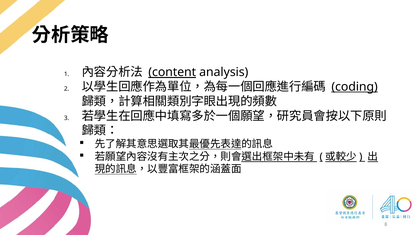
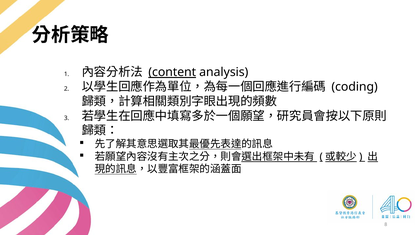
coding underline: present -> none (355, 87)
